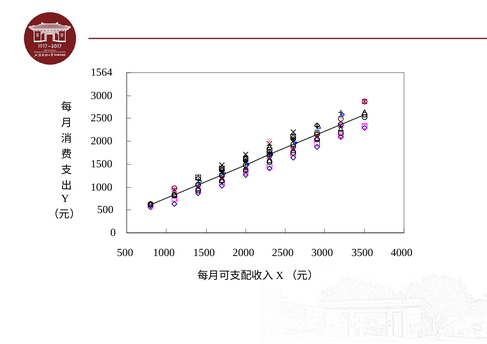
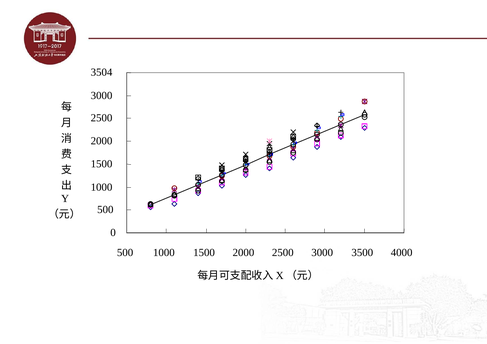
1564: 1564 -> 3504 (102, 72)
